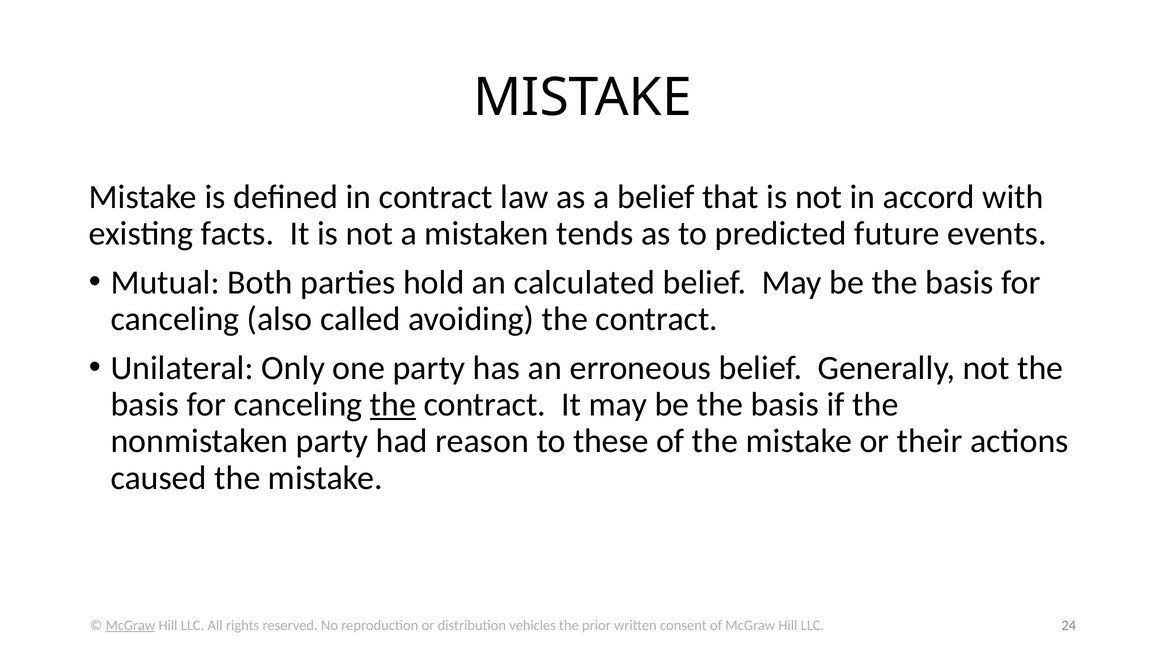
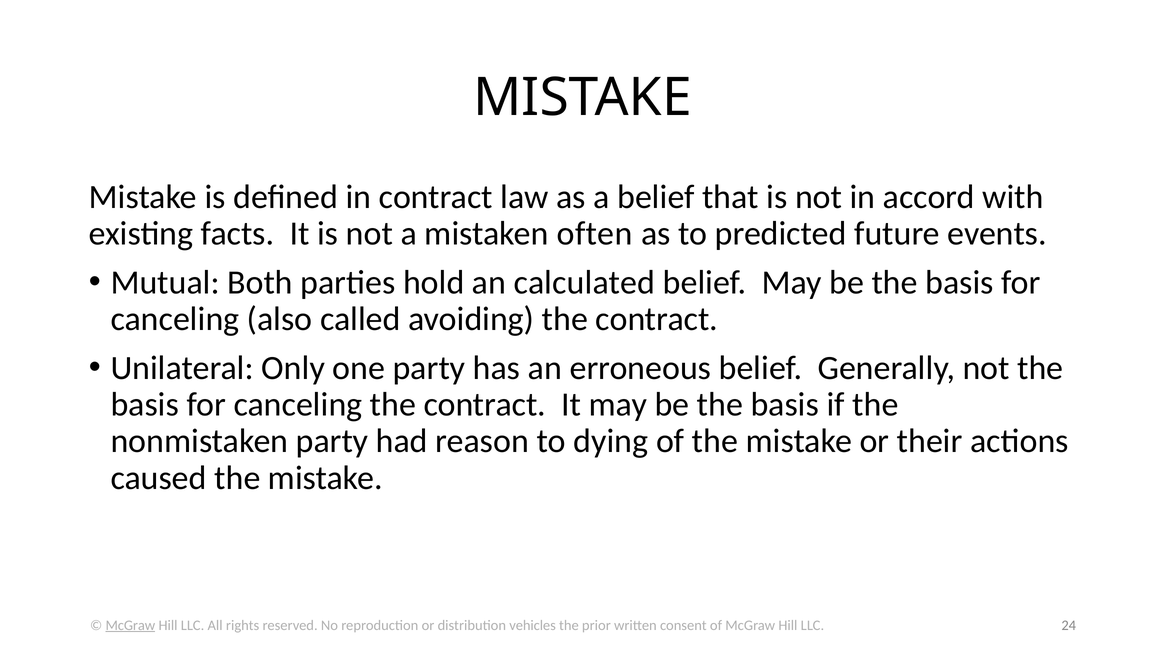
tends: tends -> often (595, 234)
the underline: present -> none (393, 405)
these: these -> dying (611, 441)
